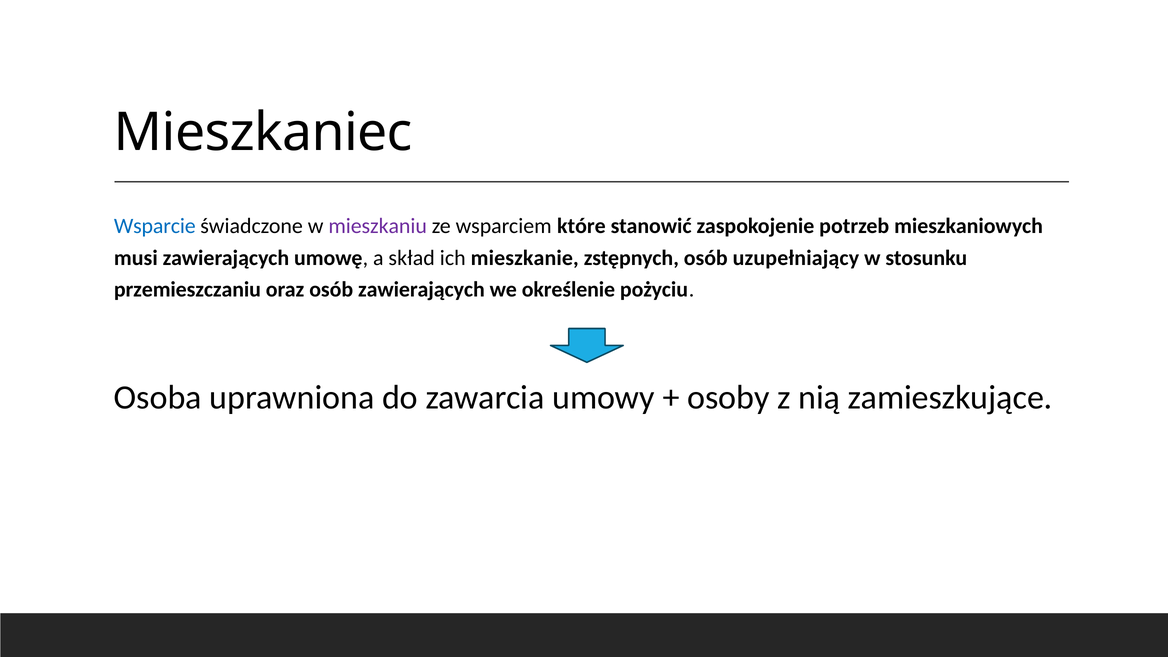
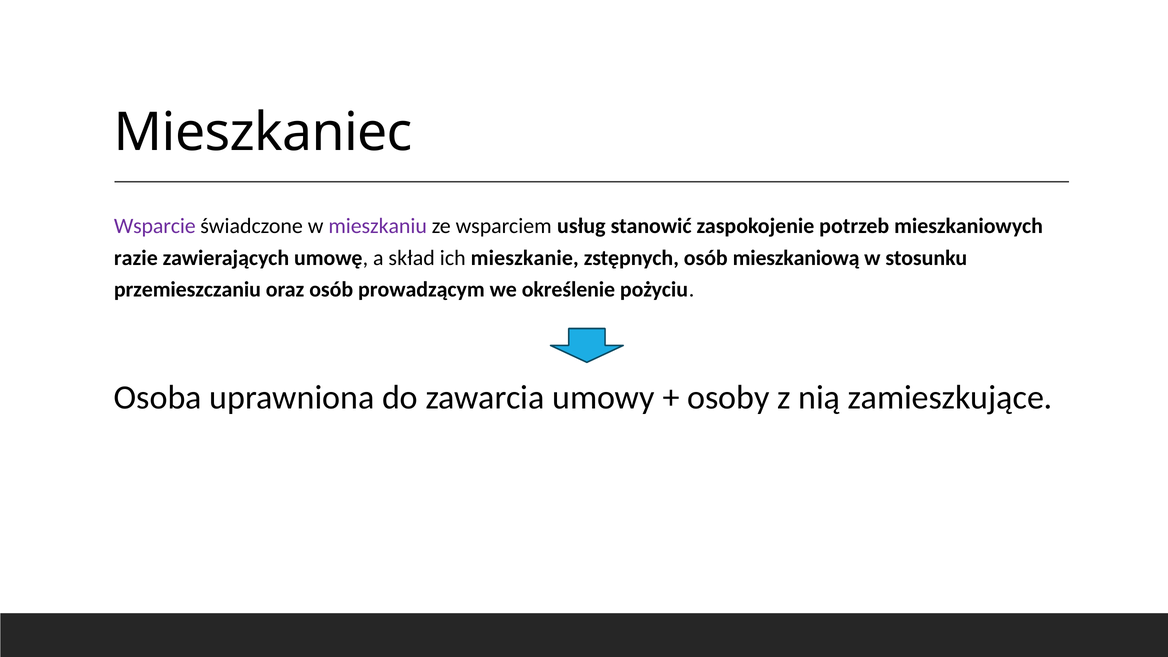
Wsparcie colour: blue -> purple (155, 226)
które: które -> usług (581, 226)
musi: musi -> razie (136, 258)
uzupełniający: uzupełniający -> mieszkaniową (796, 258)
osób zawierających: zawierających -> prowadzącym (421, 289)
